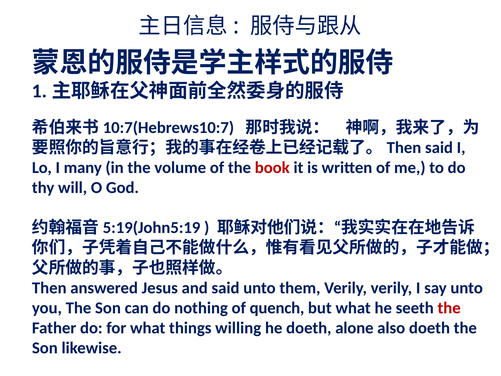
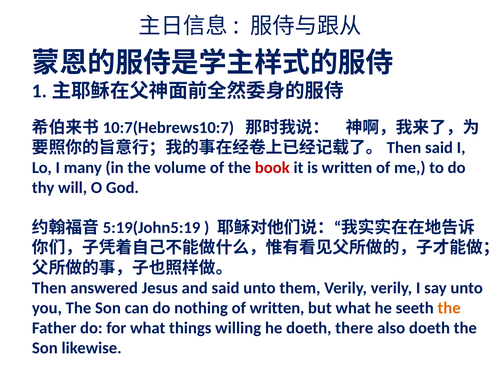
of quench: quench -> written (277, 308)
the colour: red -> orange (449, 308)
alone: alone -> there (354, 328)
